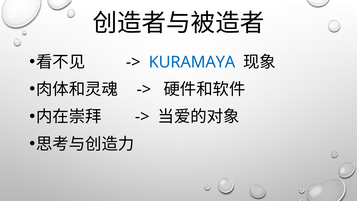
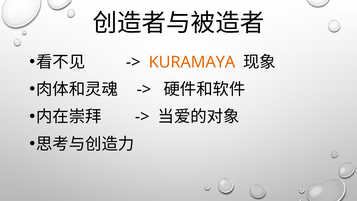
KURAMAYA colour: blue -> orange (192, 62)
